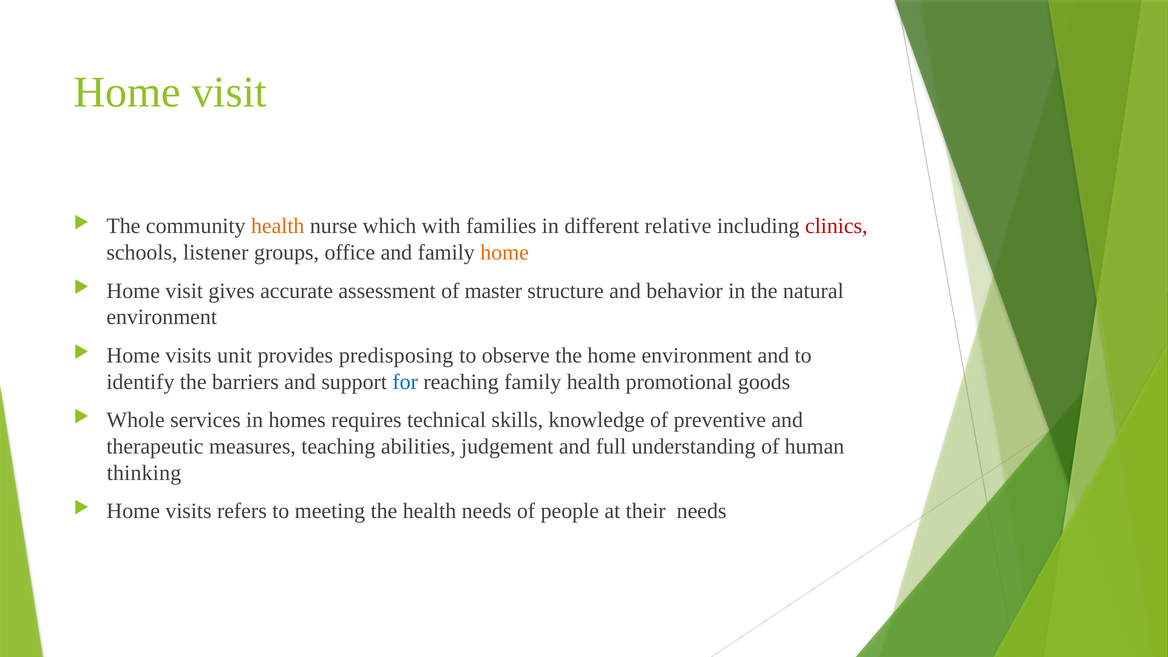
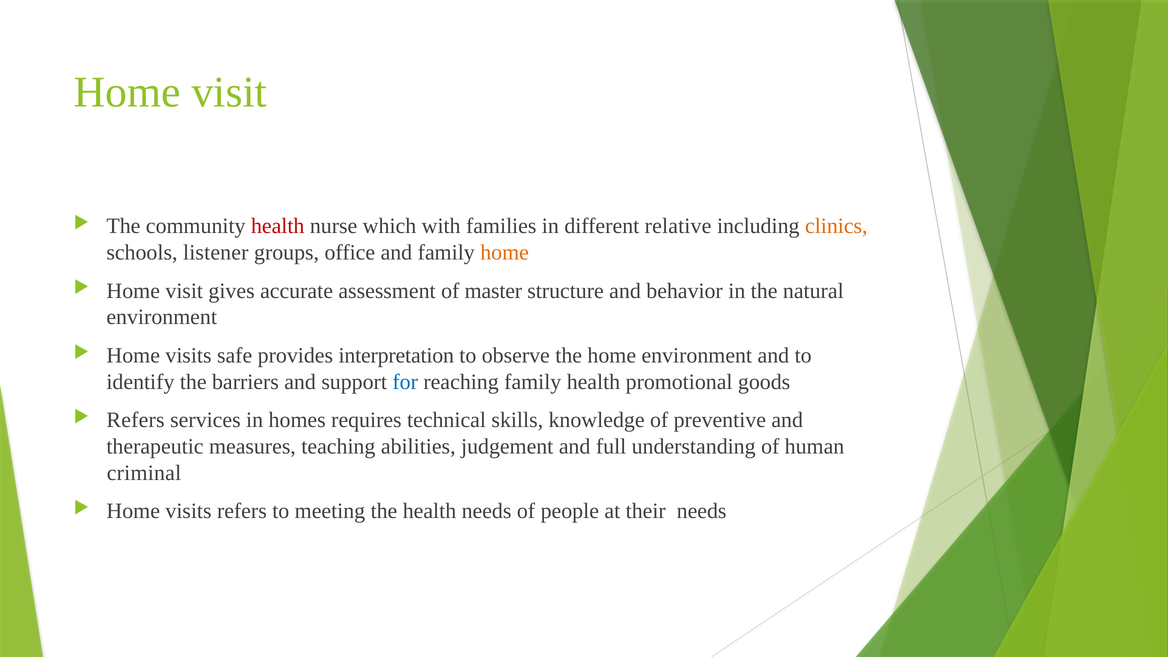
health colour: orange -> red (278, 226)
clinics colour: red -> orange (836, 226)
unit: unit -> safe (235, 356)
predisposing: predisposing -> interpretation (396, 356)
Whole: Whole -> Refers (136, 420)
thinking: thinking -> criminal (144, 473)
